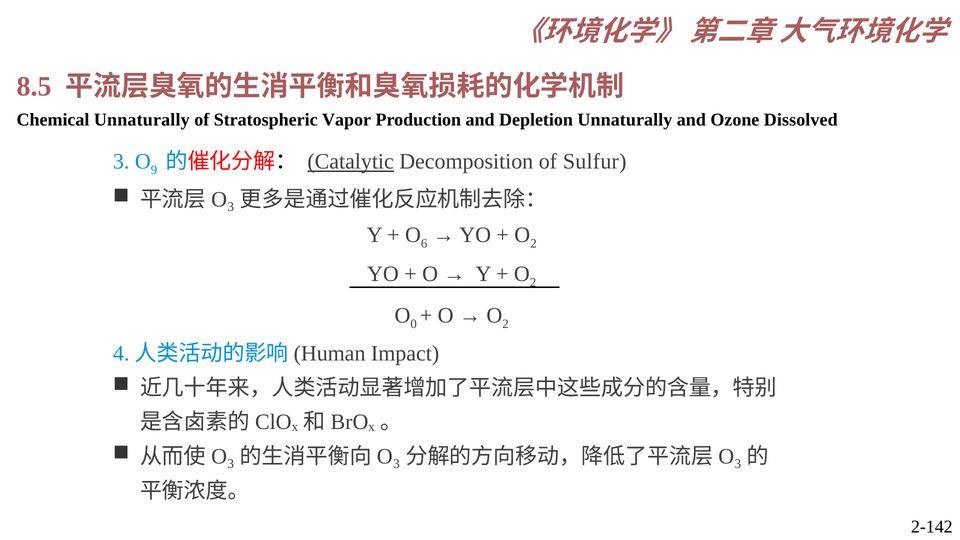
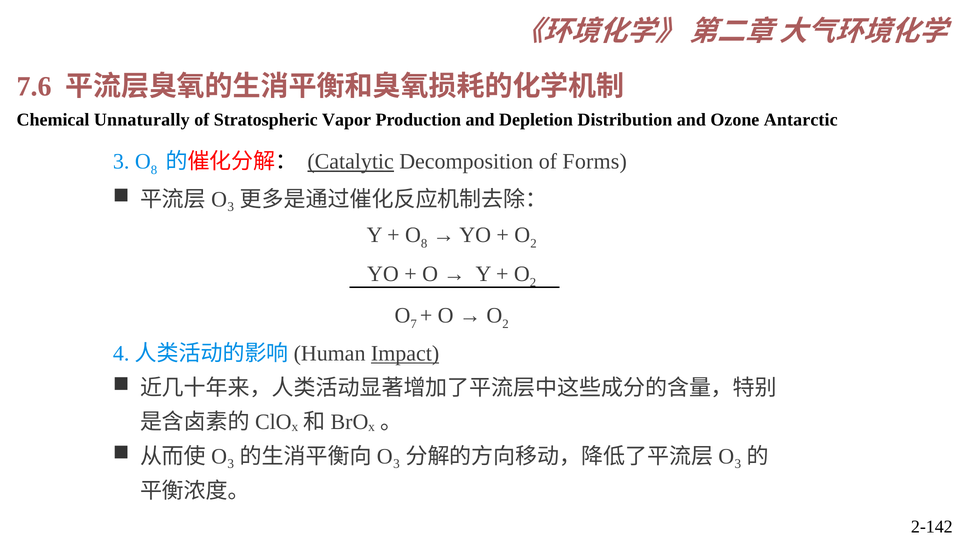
8.5: 8.5 -> 7.6 (34, 86)
Depletion Unnaturally: Unnaturally -> Distribution (625, 120)
Dissolved: Dissolved -> Antarctic (801, 120)
3 O 9: 9 -> 8 (154, 170)
Sulfur: Sulfur -> Forms (595, 162)
6: 6 -> 8 (424, 244)
0: 0 -> 7 (414, 324)
Impact underline: none -> present (405, 354)
